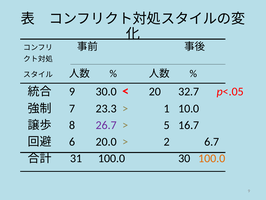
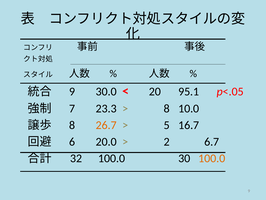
32.7: 32.7 -> 95.1 (189, 91)
1: 1 -> 8 (167, 108)
26.7 colour: purple -> orange (106, 125)
31: 31 -> 32 (76, 158)
